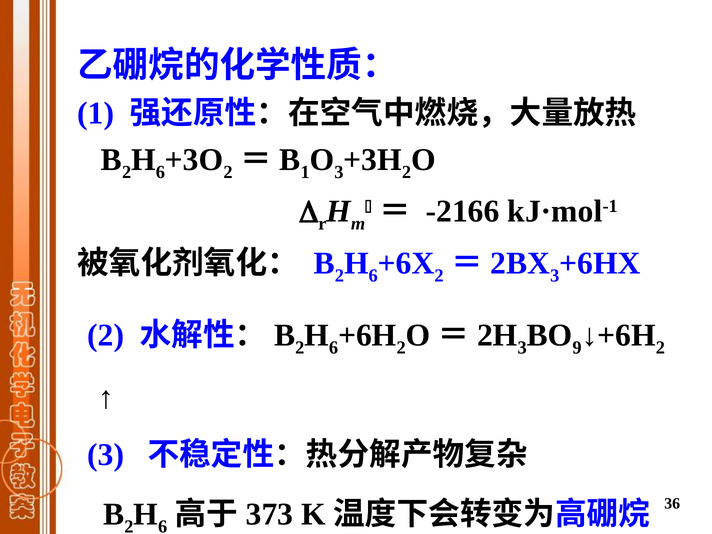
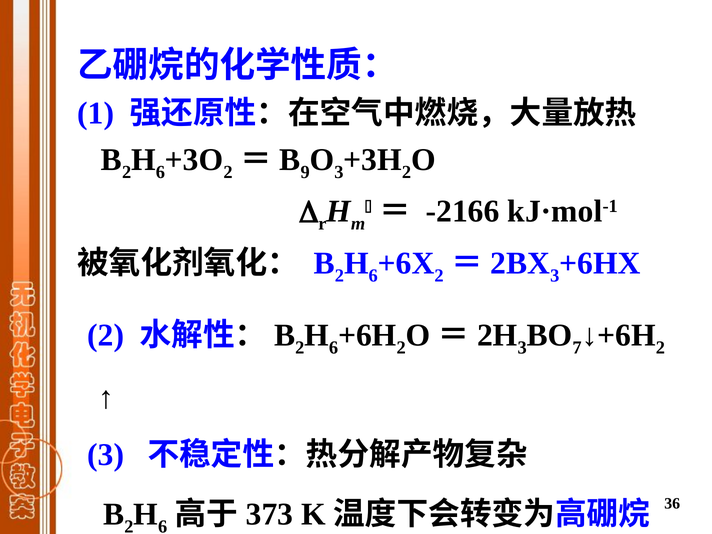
1: 1 -> 9 (305, 172)
9: 9 -> 7 (577, 348)
